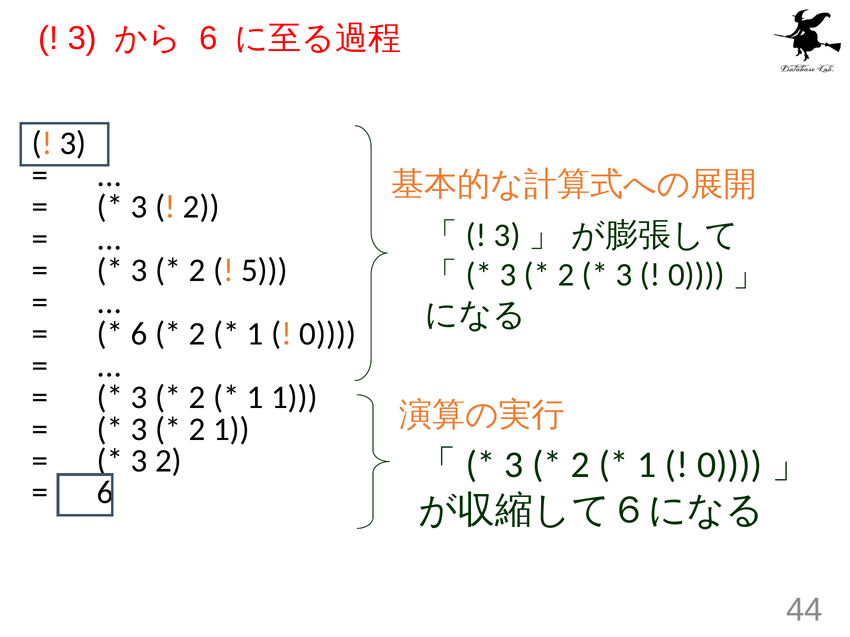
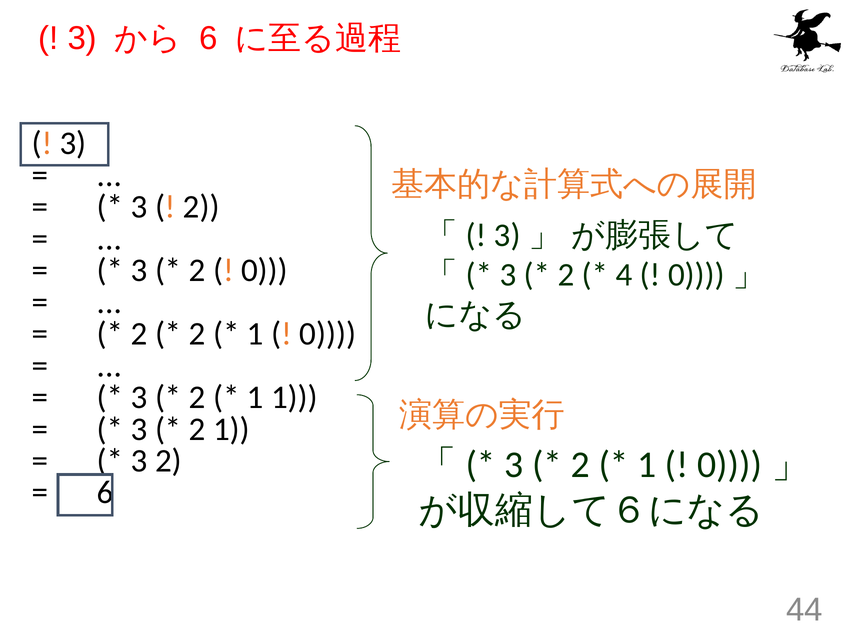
5: 5 -> 0 (264, 271)
3: 3 -> 4 (624, 275)
6: 6 -> 2 (139, 334)
